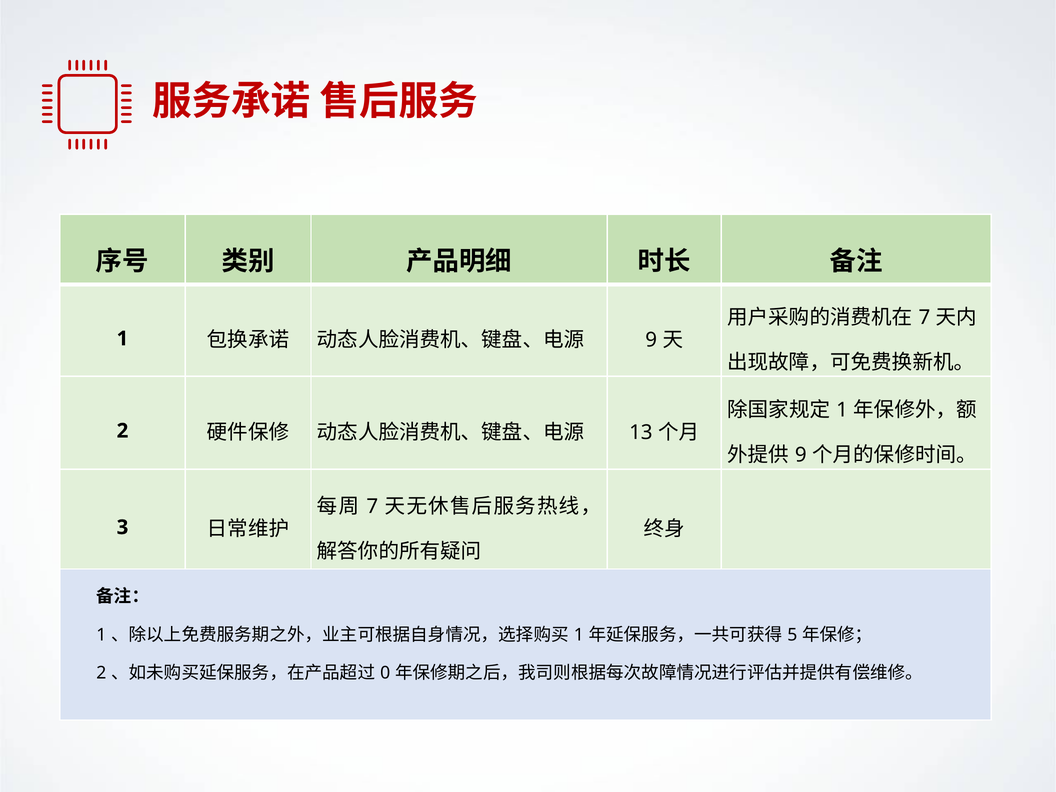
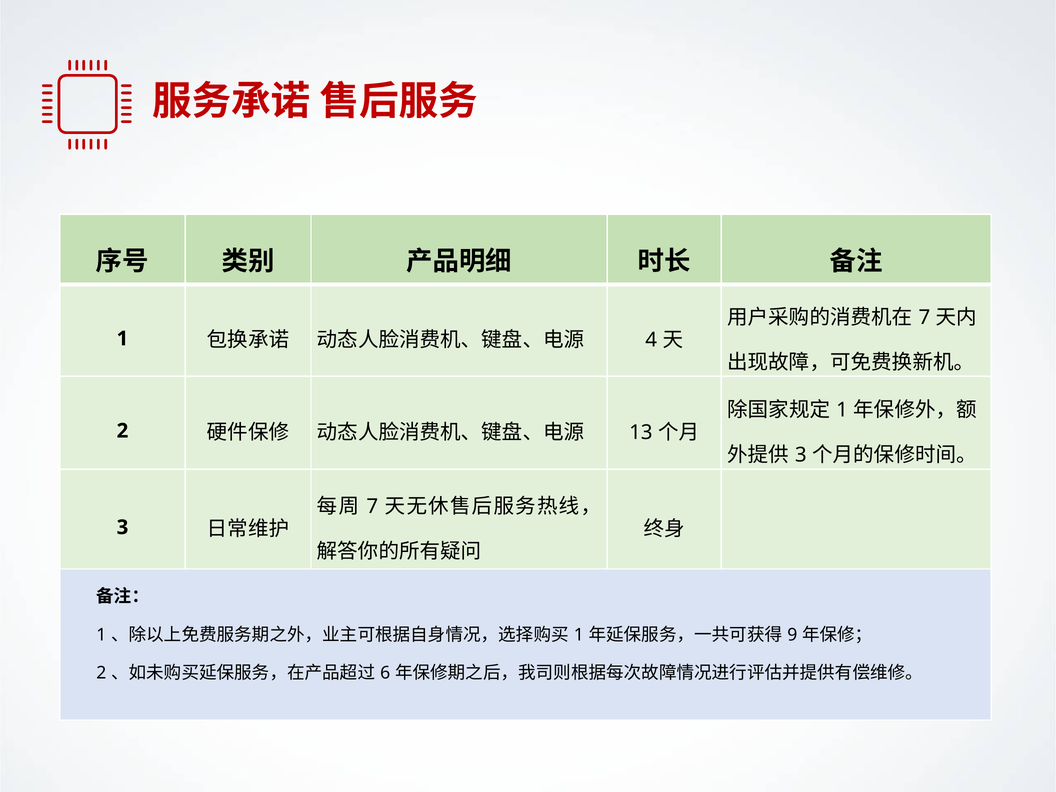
9: 9 -> 4 (651, 340)
9: 9 -> 3 (801, 455)
5: 5 -> 9 (792, 635)
0: 0 -> 6 (385, 673)
